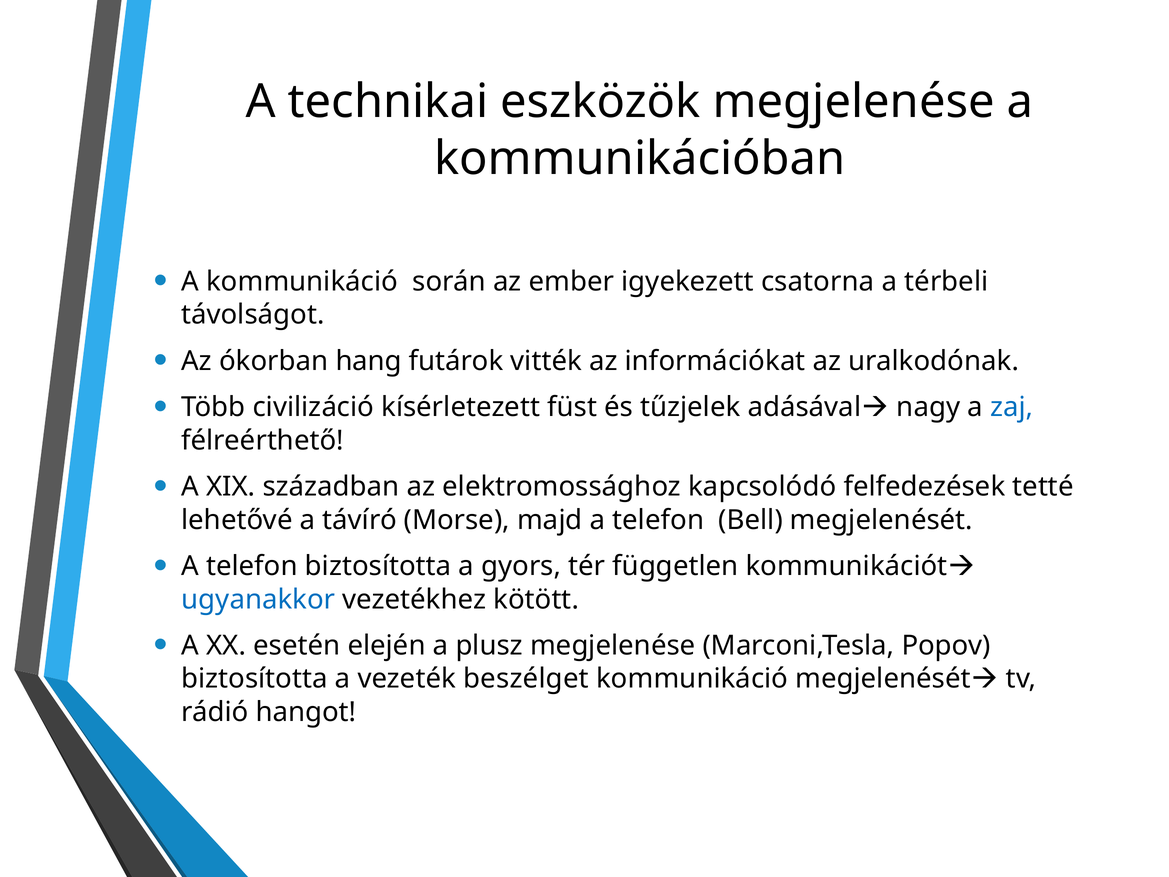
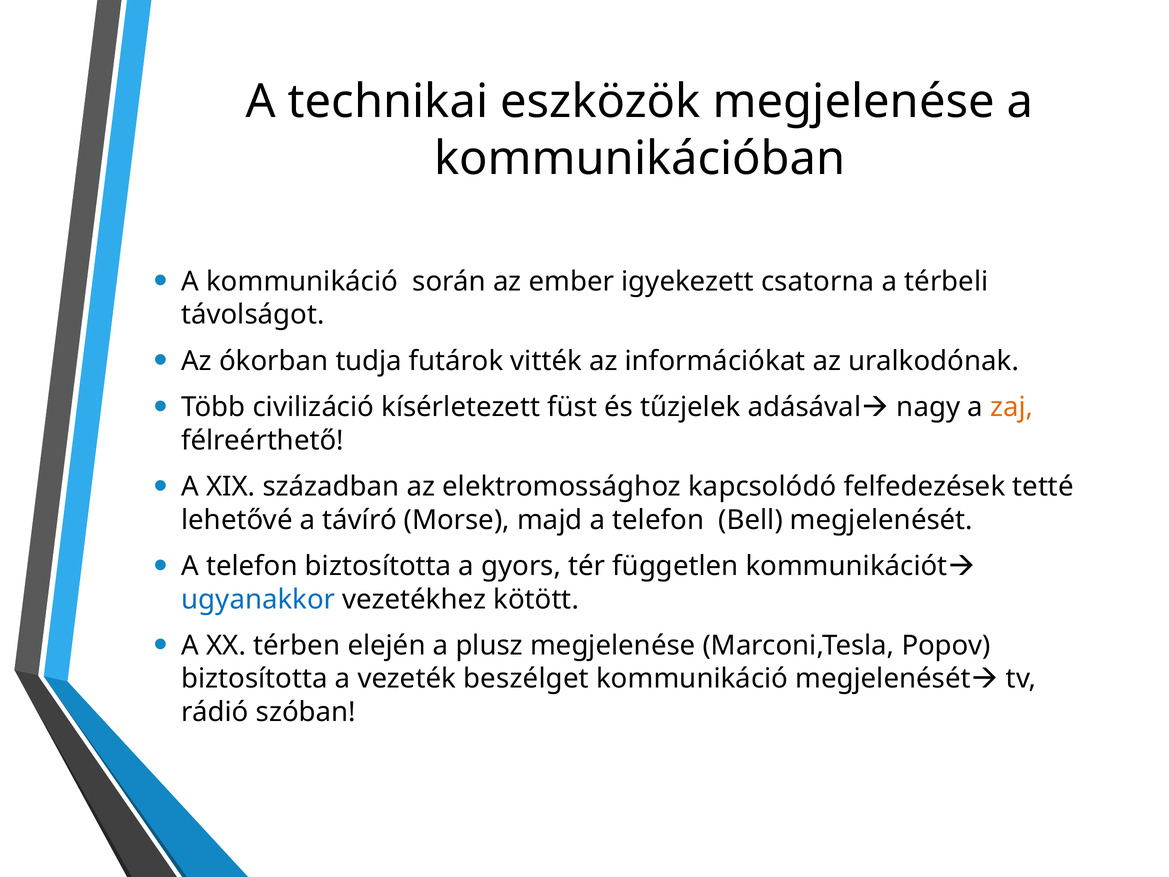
hang: hang -> tudja (369, 361)
zaj colour: blue -> orange (1012, 407)
esetén: esetén -> térben (297, 646)
hangot: hangot -> szóban (306, 712)
